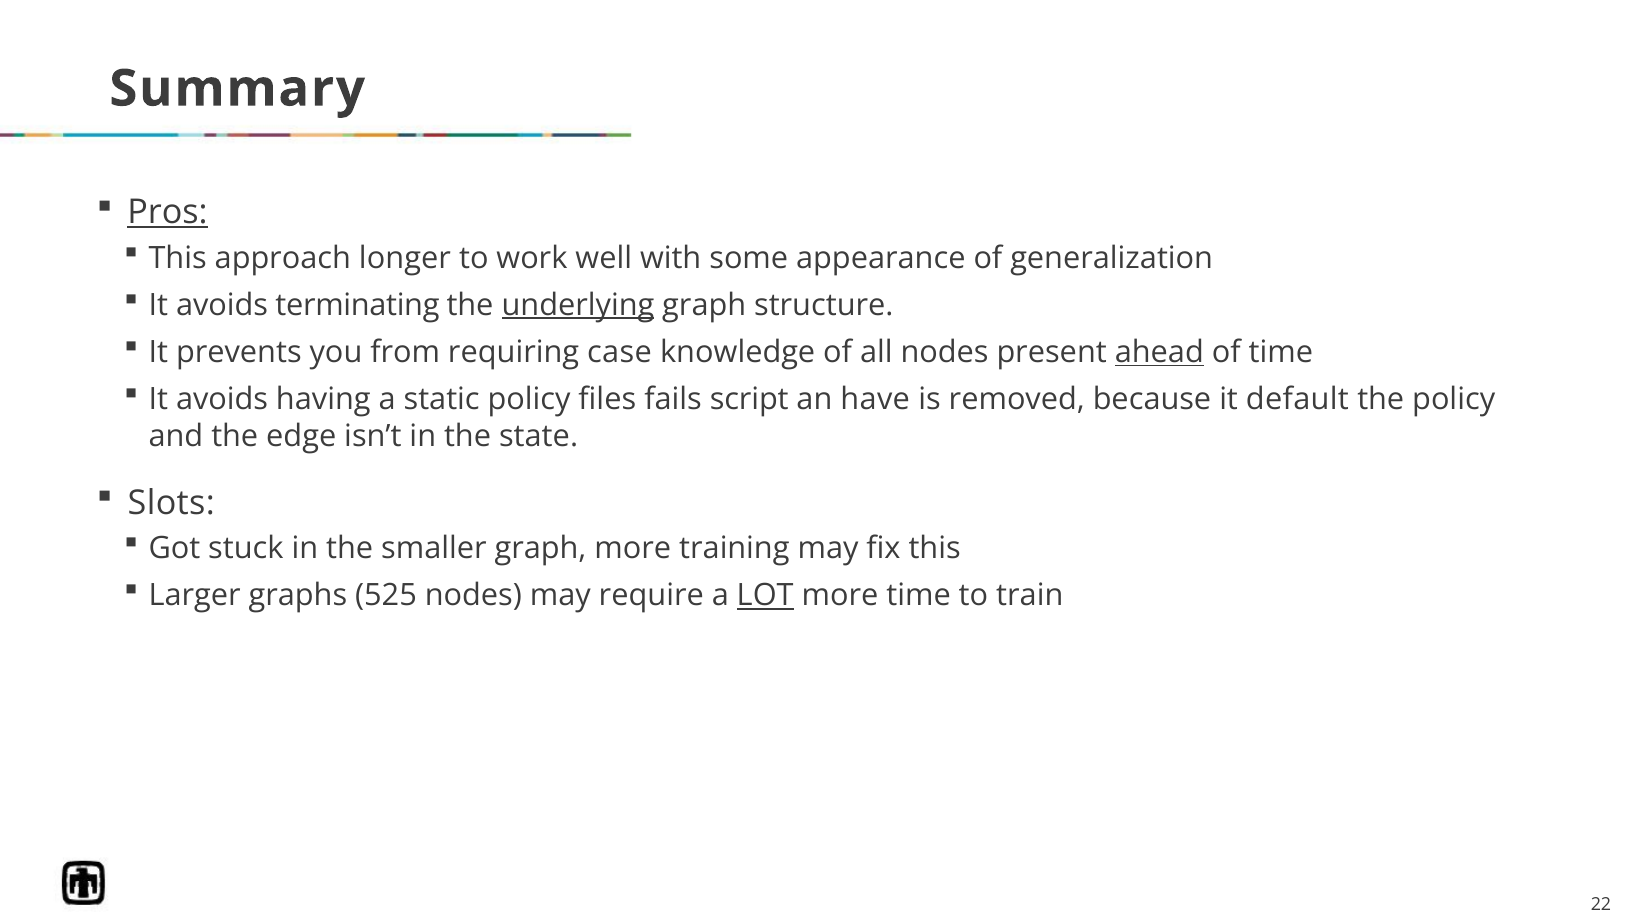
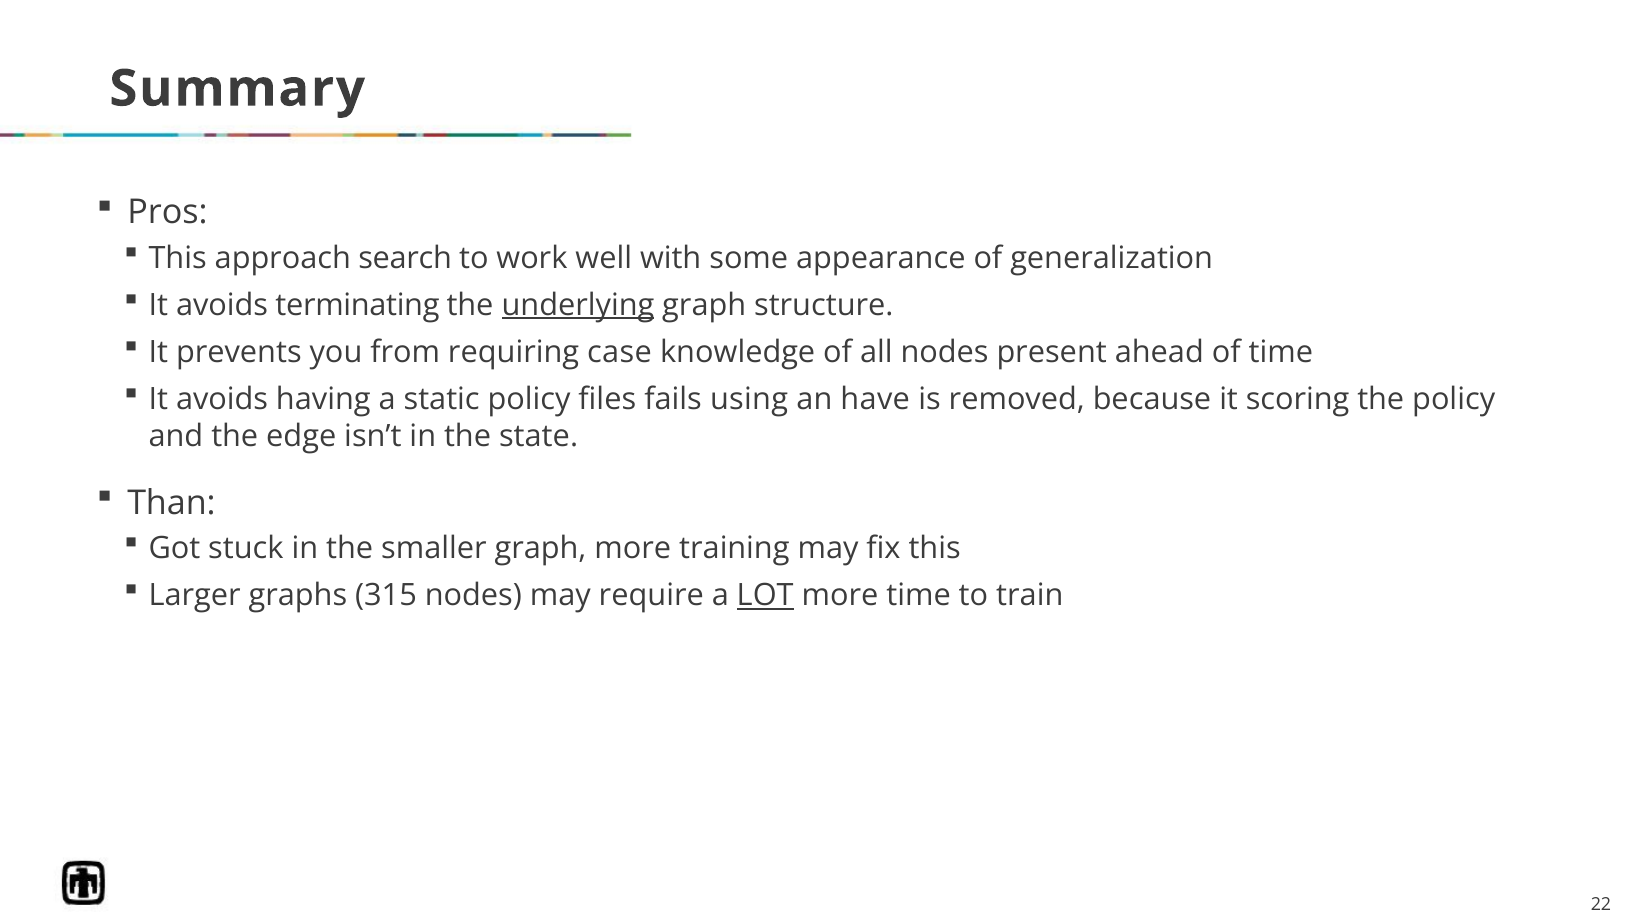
Pros underline: present -> none (167, 212)
longer: longer -> search (405, 258)
ahead underline: present -> none (1159, 352)
script: script -> using (749, 399)
default: default -> scoring (1298, 399)
Slots: Slots -> Than (171, 503)
525: 525 -> 315 (386, 595)
